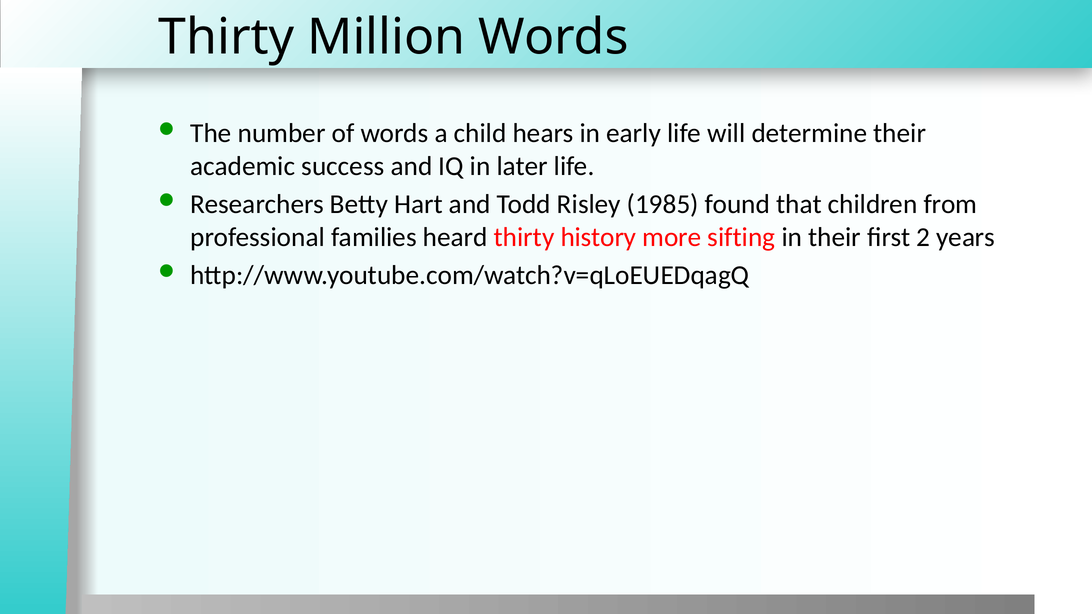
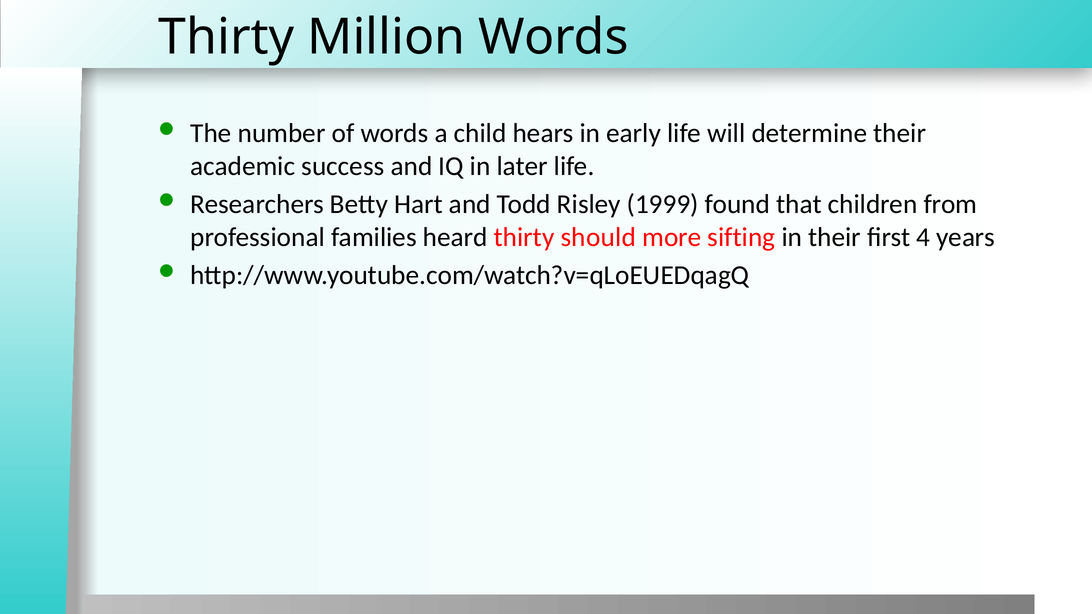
1985: 1985 -> 1999 (663, 204)
history: history -> should (598, 237)
2: 2 -> 4 (923, 237)
